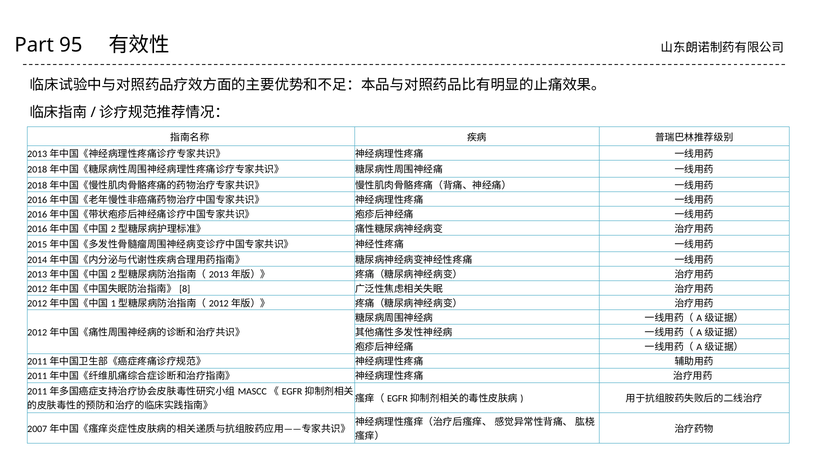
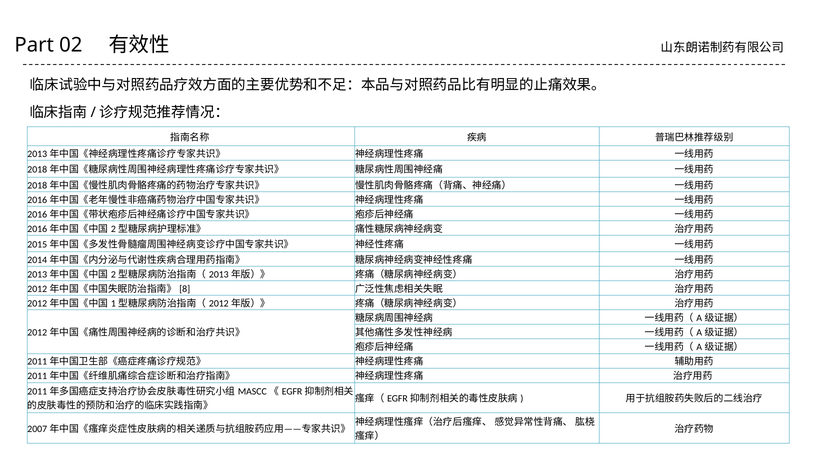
95: 95 -> 02 (71, 45)
